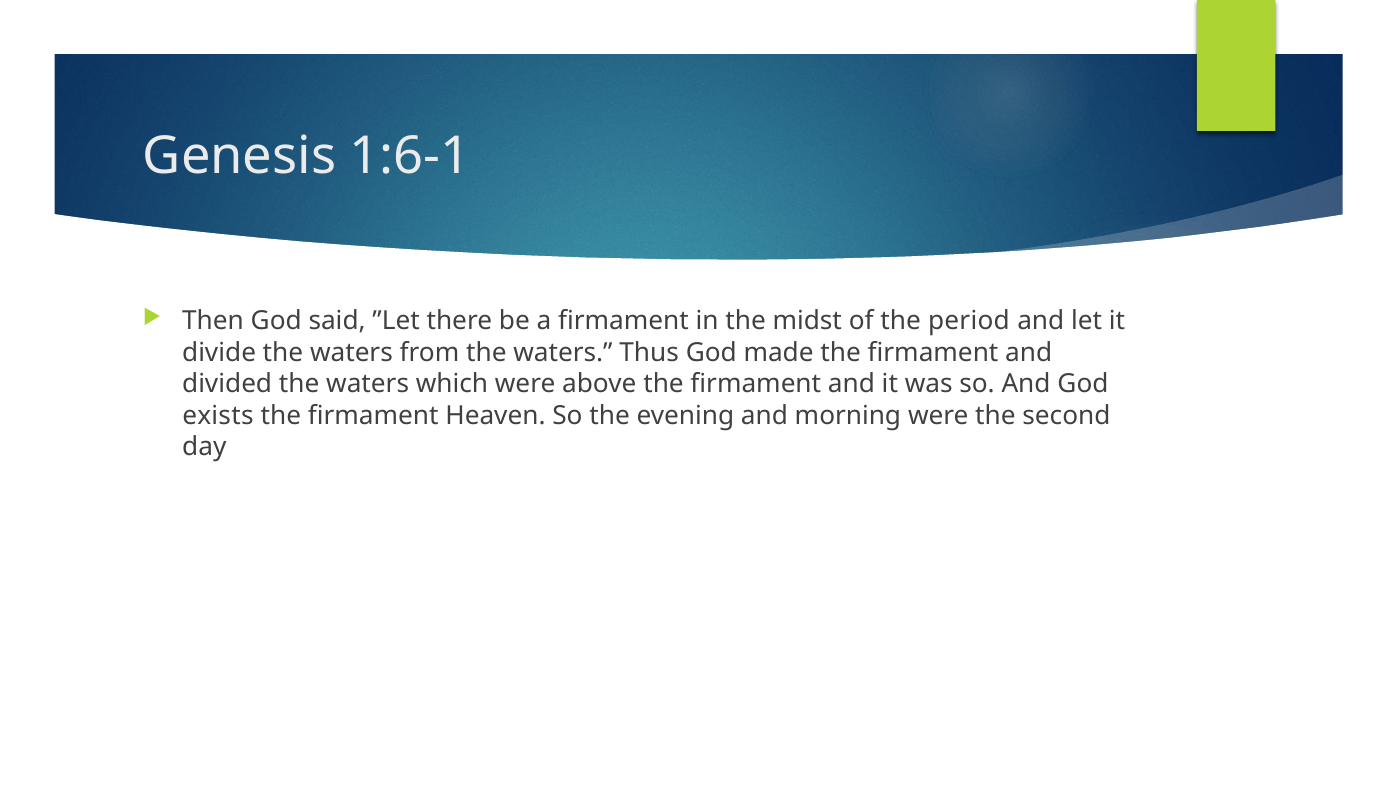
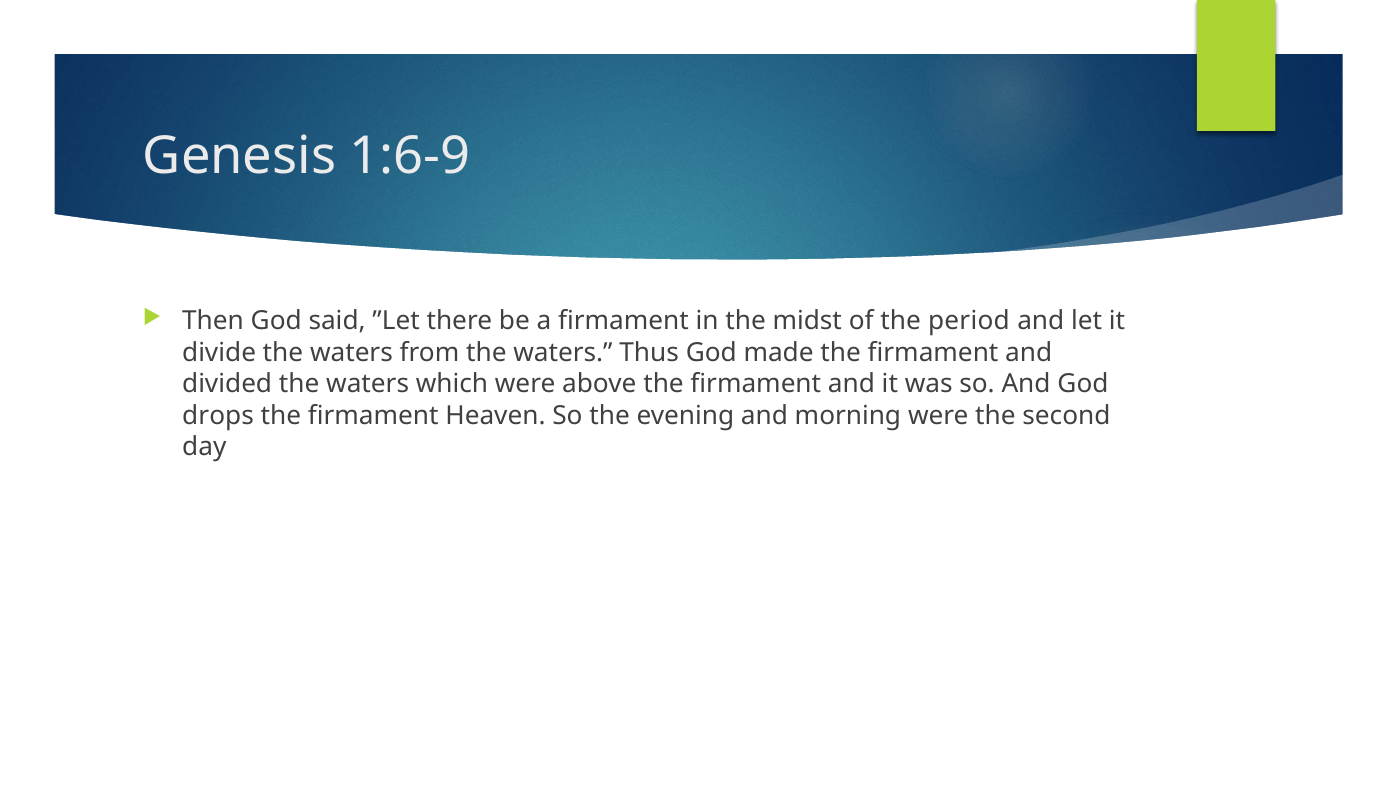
1:6-1: 1:6-1 -> 1:6-9 (410, 156)
exists: exists -> drops (218, 416)
